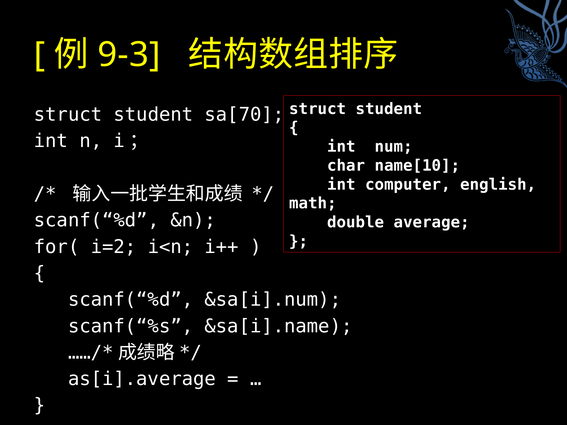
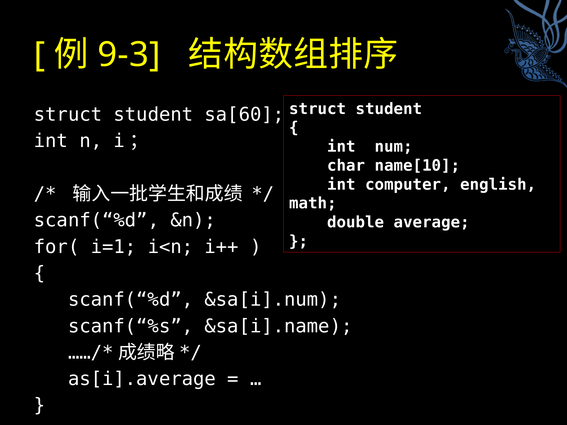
sa[70: sa[70 -> sa[60 (244, 115)
i=2: i=2 -> i=1 (114, 247)
